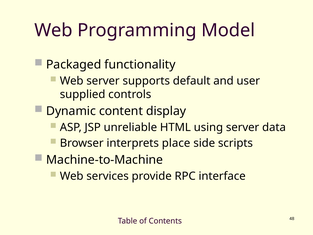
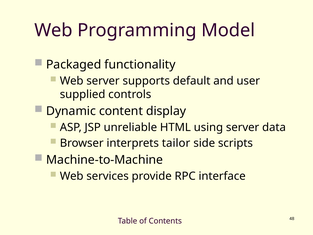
place: place -> tailor (176, 143)
